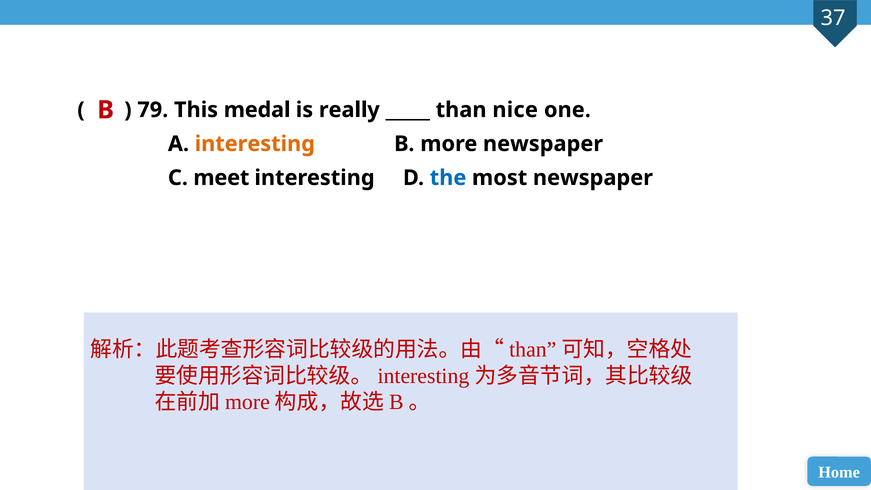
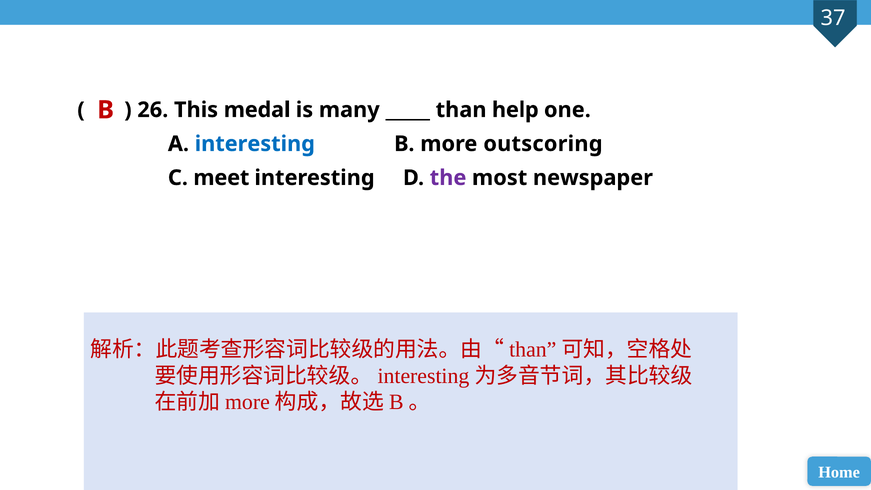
79: 79 -> 26 (153, 110)
really: really -> many (349, 110)
nice: nice -> help (515, 110)
interesting colour: orange -> blue (255, 144)
more newspaper: newspaper -> outscoring (543, 144)
the colour: blue -> purple (448, 178)
